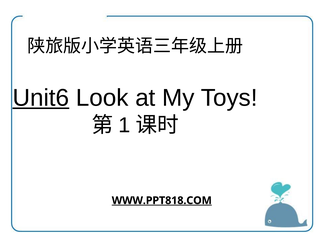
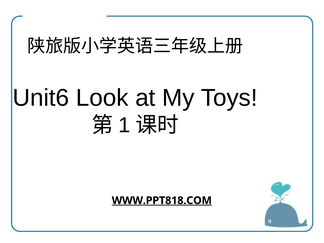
Unit6 underline: present -> none (41, 98)
